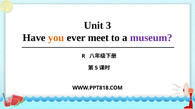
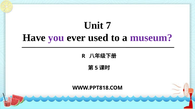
3: 3 -> 7 (109, 26)
you colour: orange -> purple (56, 38)
meet: meet -> used (98, 38)
